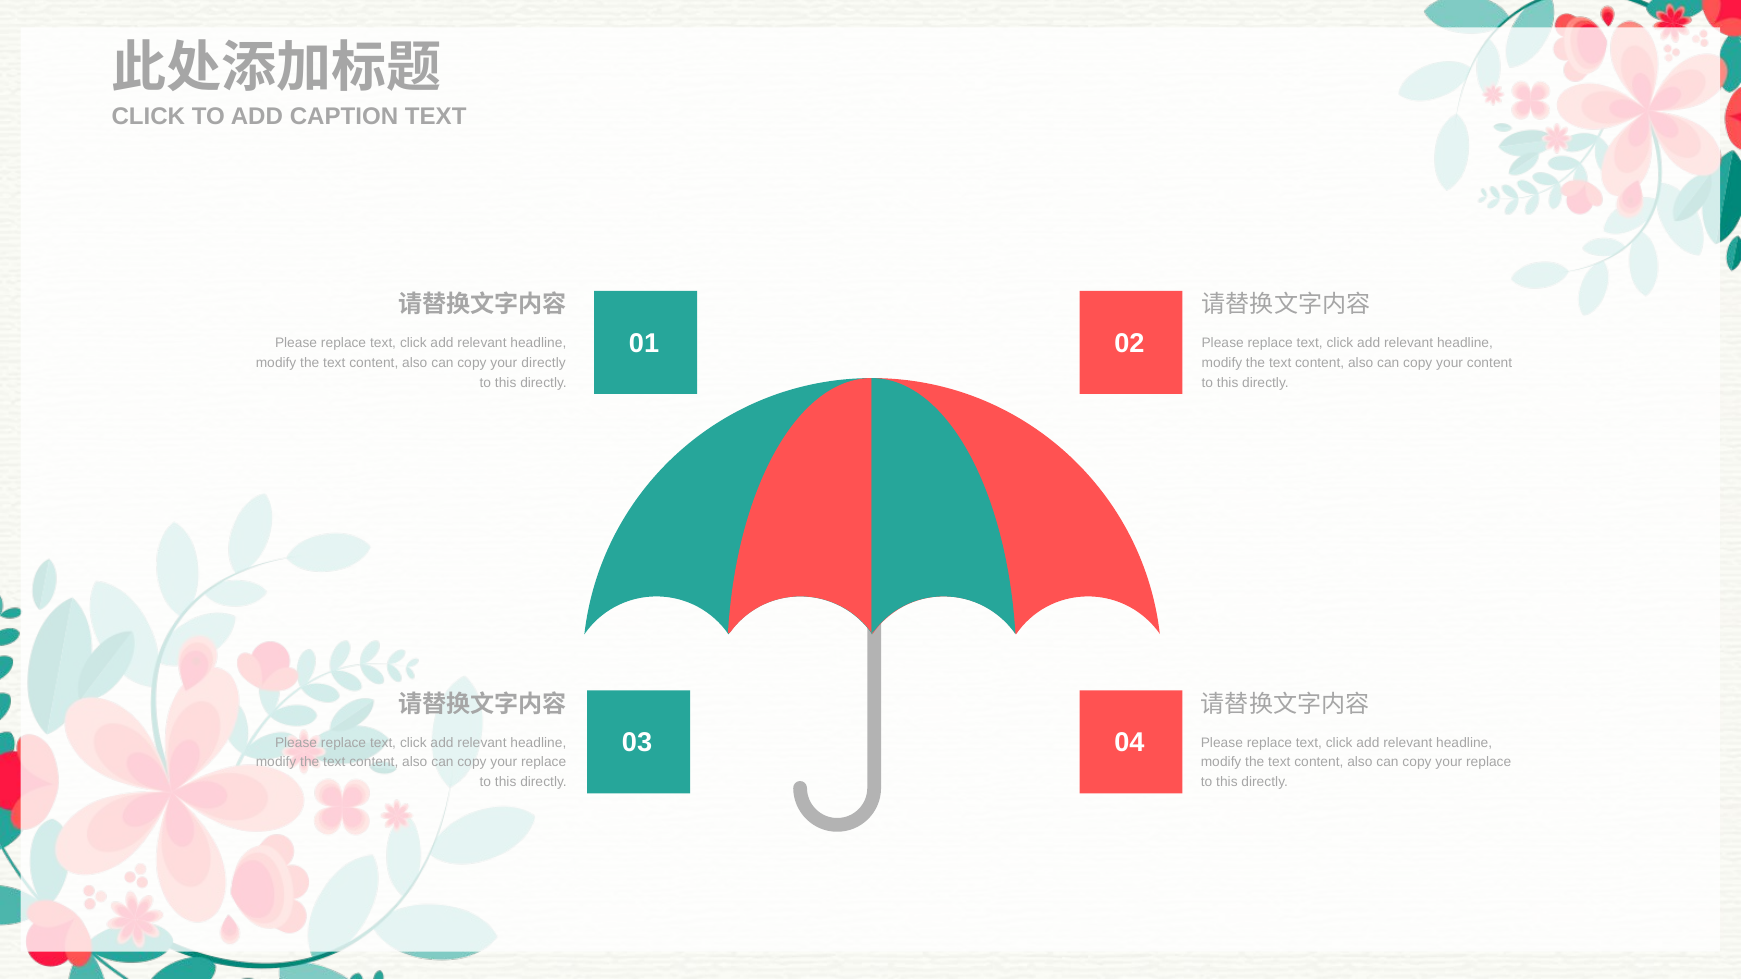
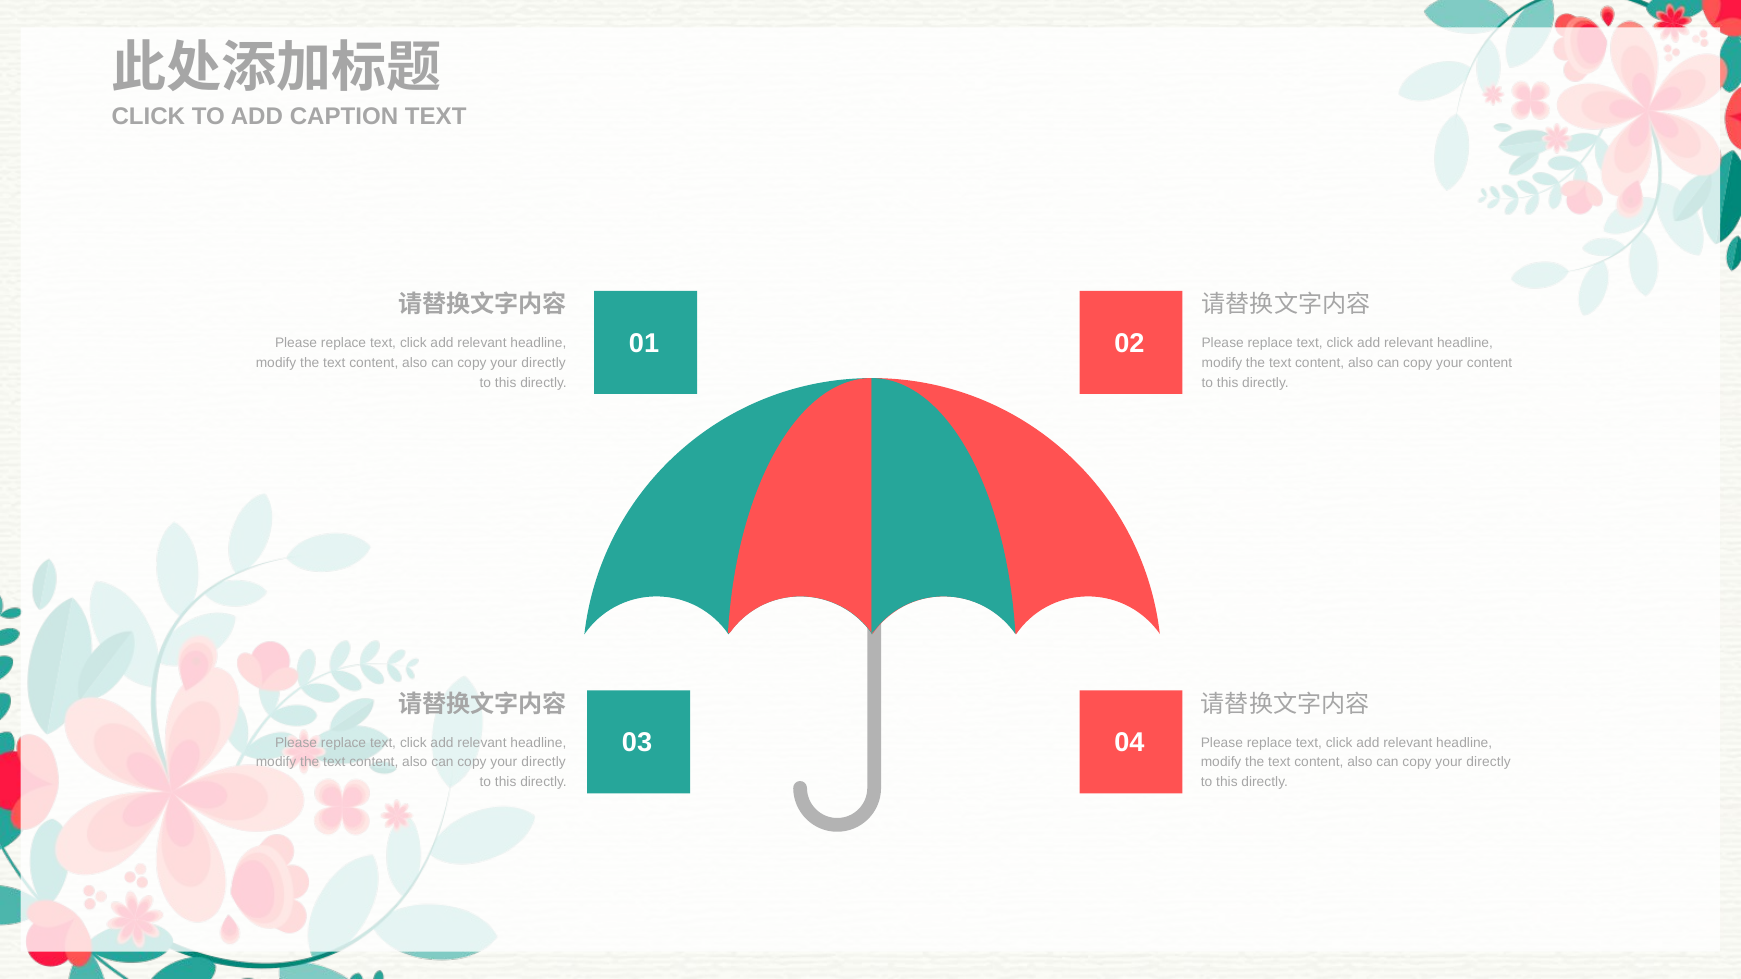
replace: replace -> directly (544, 763)
replace: replace -> directly (1489, 763)
